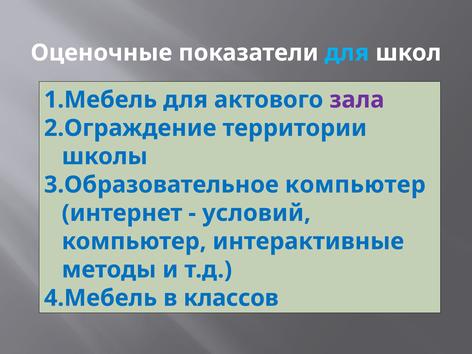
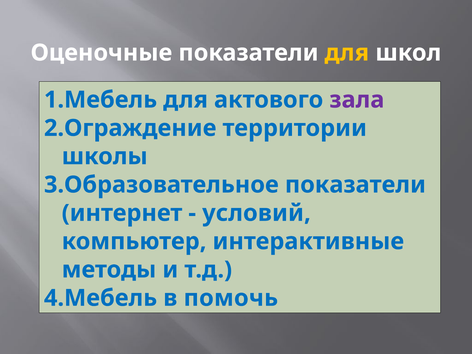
для colour: light blue -> yellow (347, 53)
компьютер: компьютер -> показатели (355, 185)
классов: классов -> помочь (231, 298)
